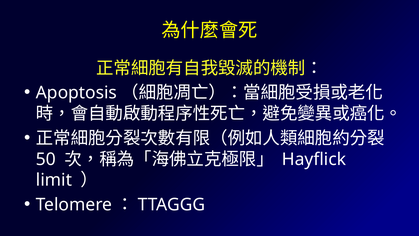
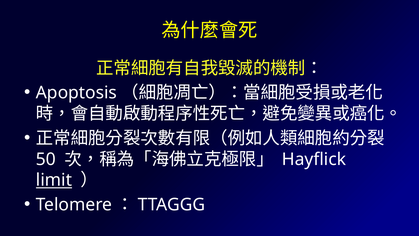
limit underline: none -> present (54, 180)
